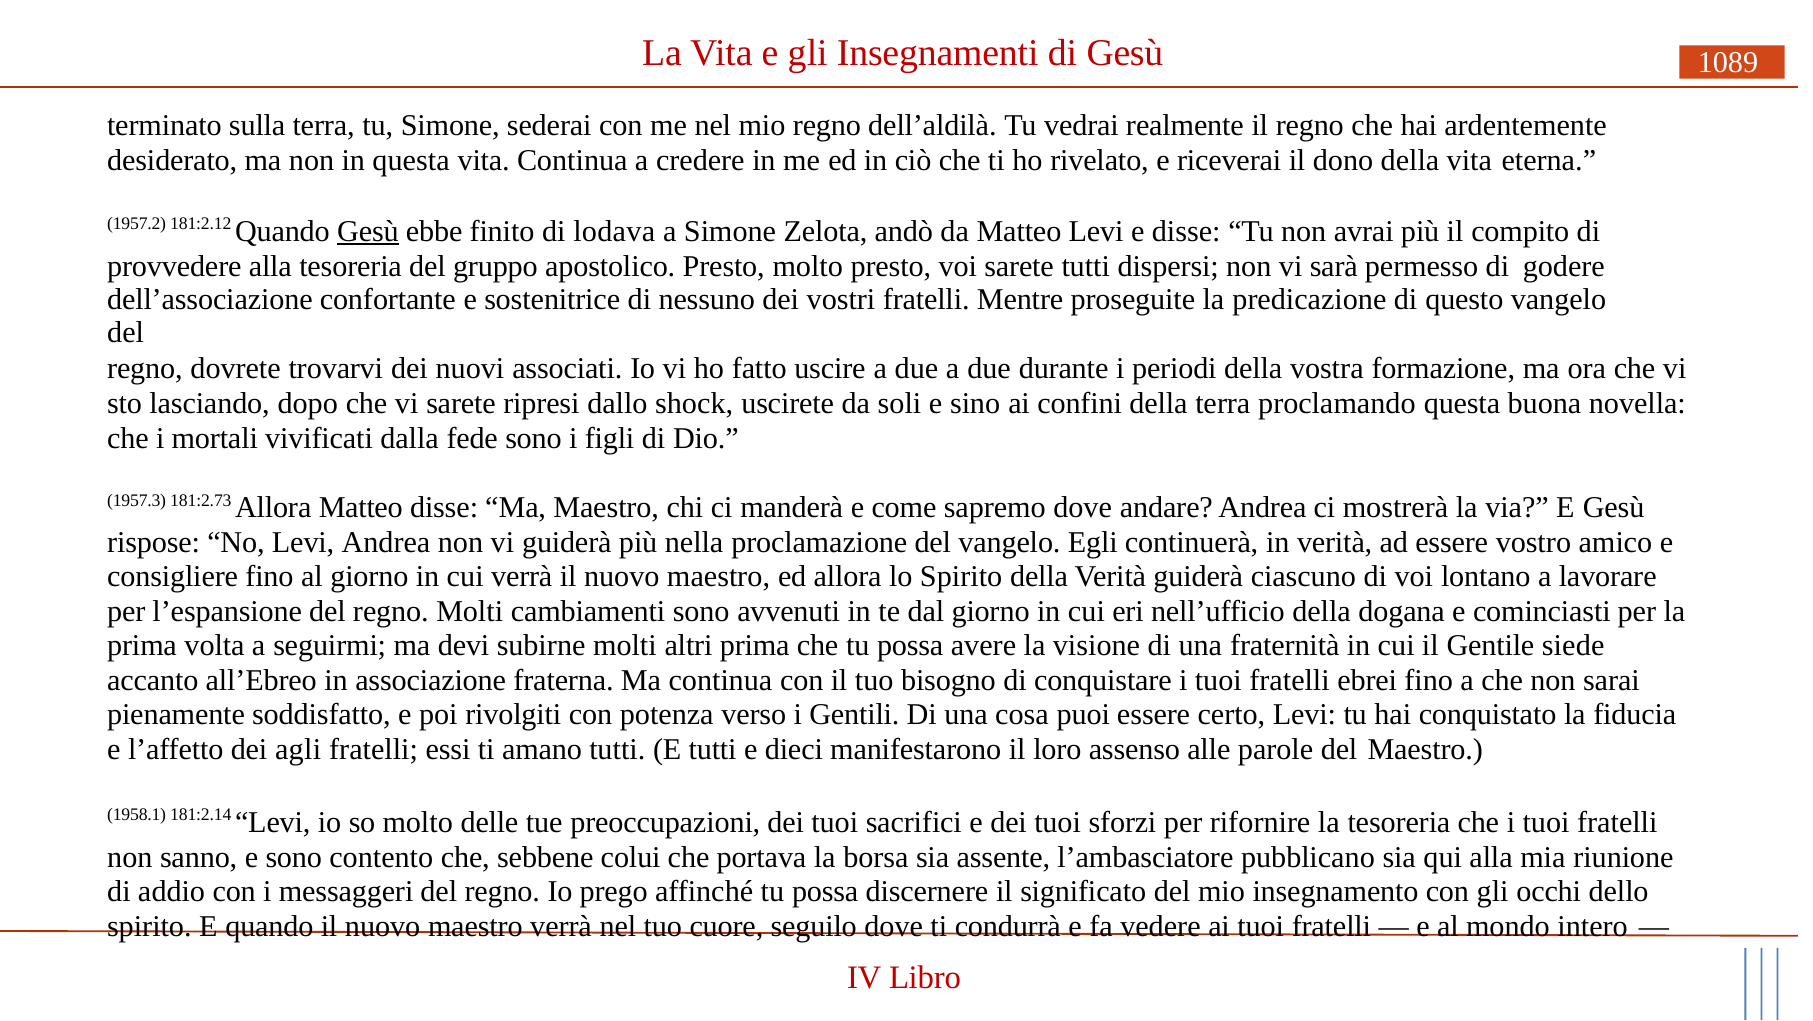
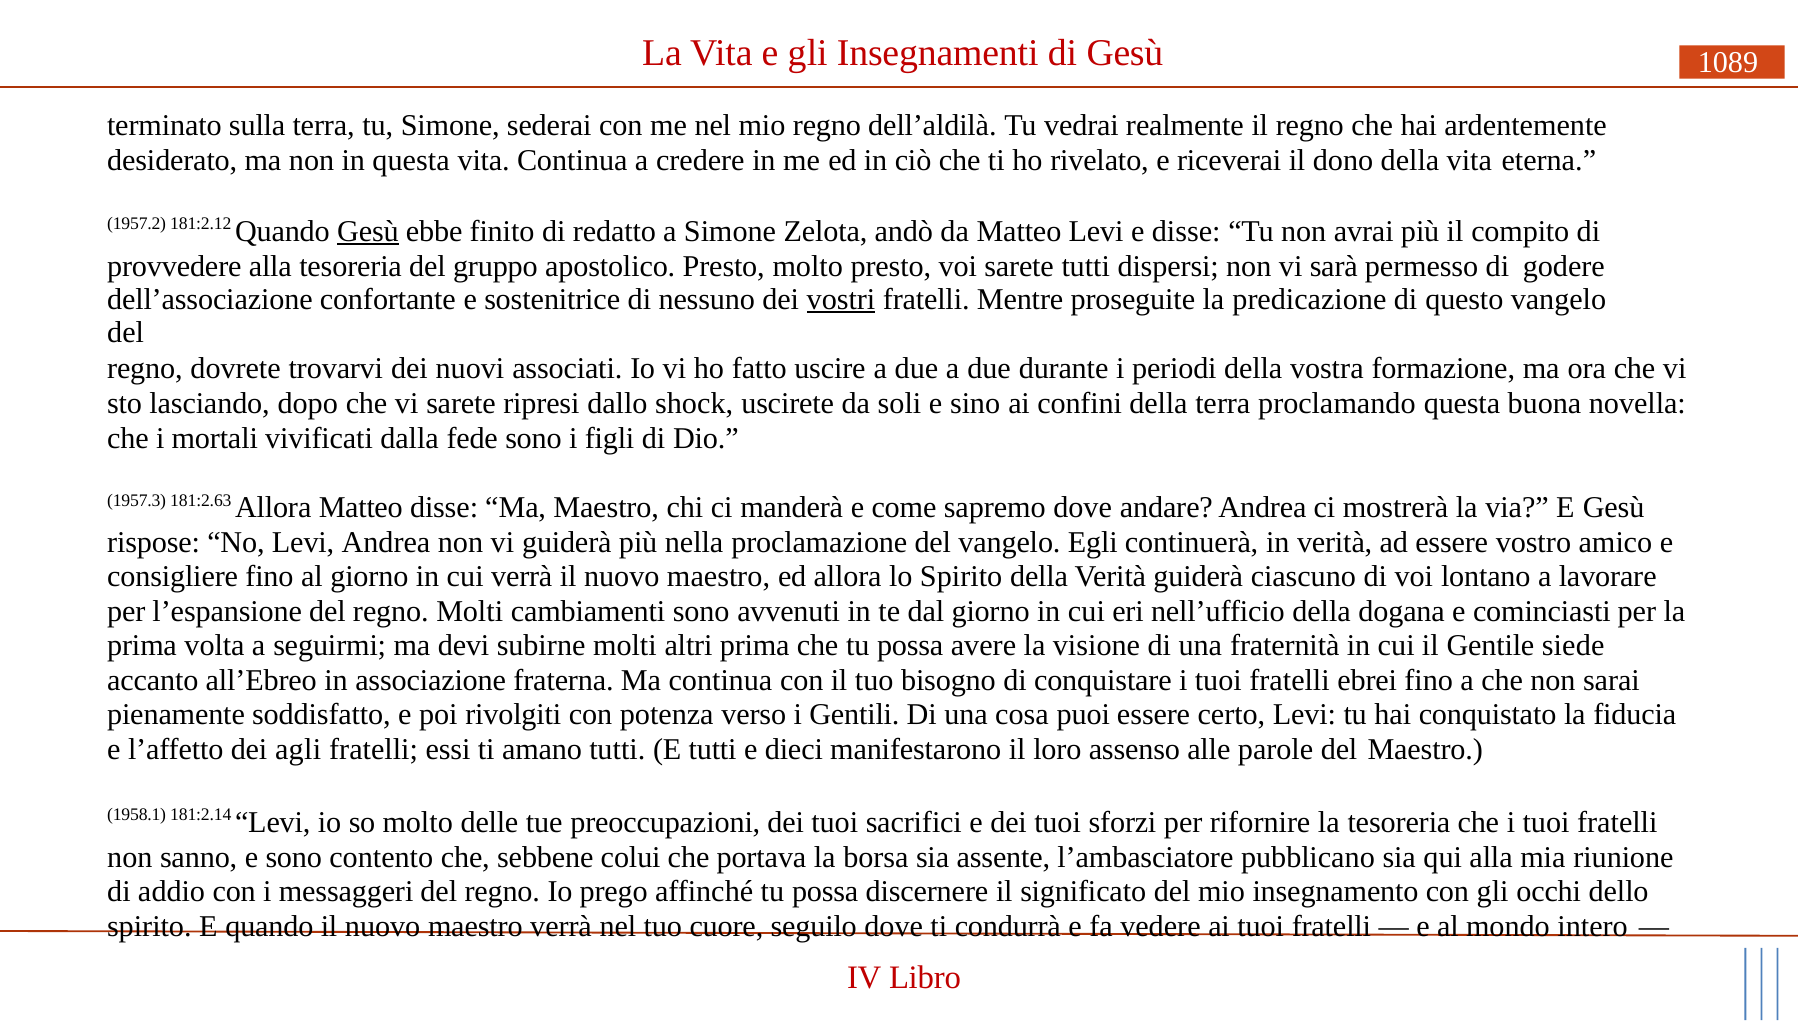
lodava: lodava -> redatto (614, 231)
vostri underline: none -> present (841, 299)
181:2.73: 181:2.73 -> 181:2.63 (201, 501)
